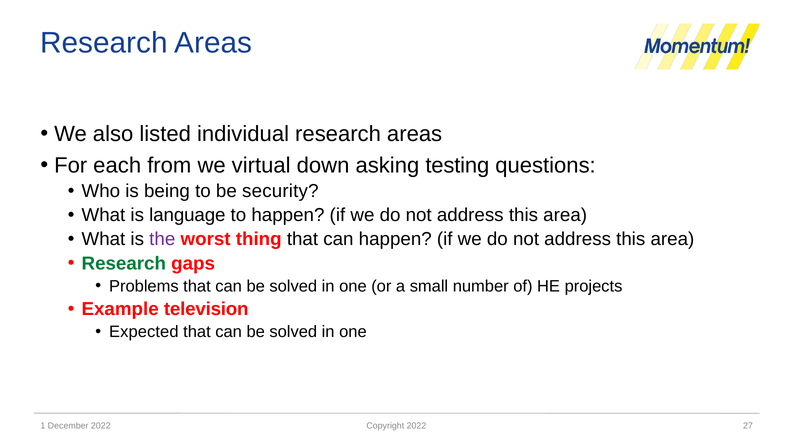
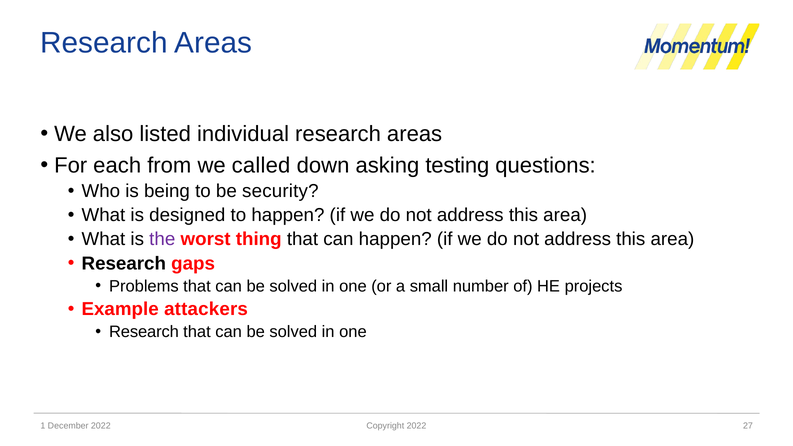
virtual: virtual -> called (261, 165)
language: language -> designed (187, 215)
Research colour: green -> black (124, 263)
television: television -> attackers (206, 309)
Expected: Expected -> Research (144, 332)
